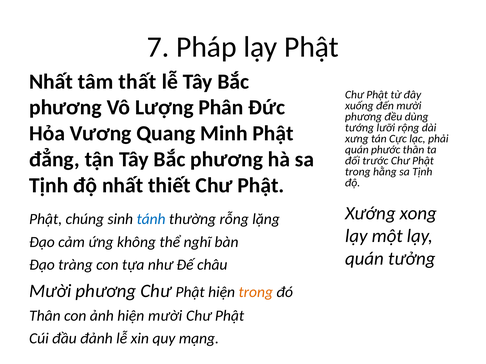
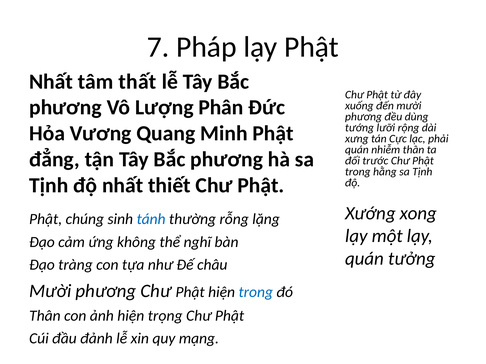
phước: phước -> nhiễm (386, 150)
trong colour: orange -> blue (256, 292)
hiện mười: mười -> trọng (165, 316)
